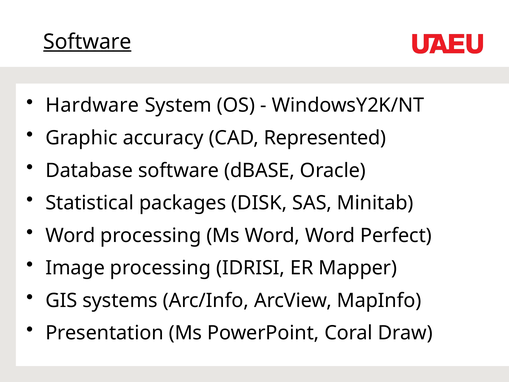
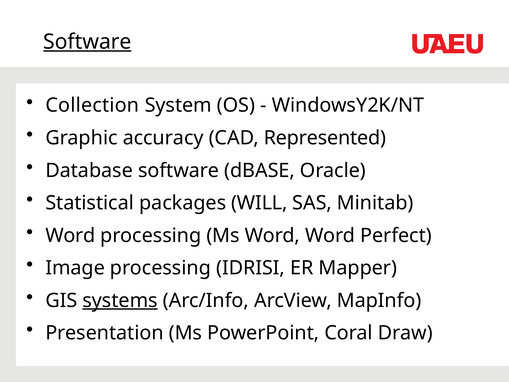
Hardware: Hardware -> Collection (92, 105)
DISK: DISK -> WILL (259, 203)
systems underline: none -> present (120, 300)
